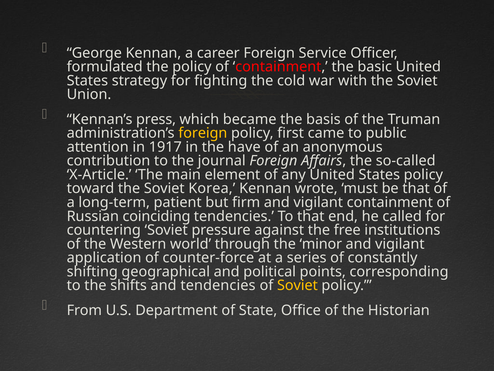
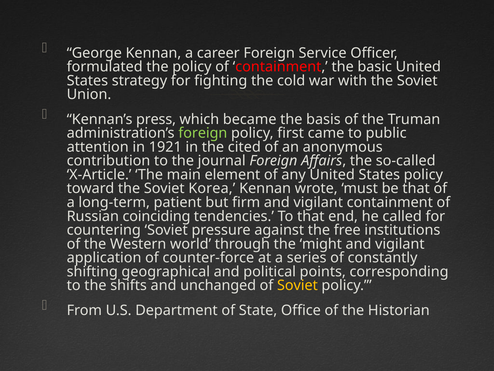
foreign colour: yellow -> light green (203, 133)
1917: 1917 -> 1921 (165, 147)
have: have -> cited (244, 147)
minor: minor -> might (321, 244)
and tendencies: tendencies -> unchanged (218, 285)
